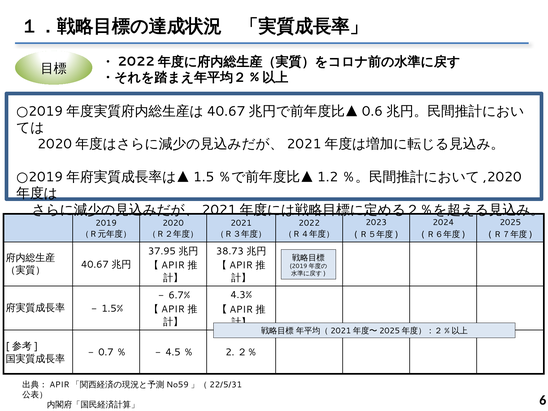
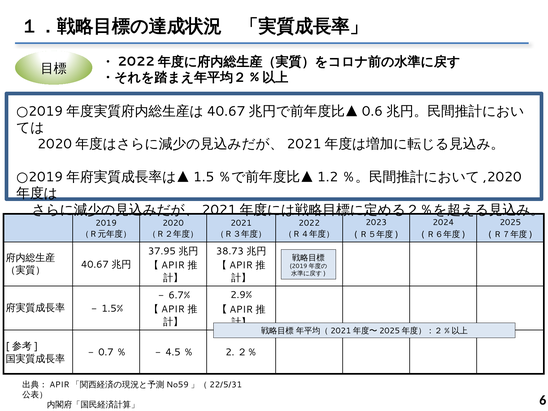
4.3%: 4.3% -> 2.9% (241, 295)
